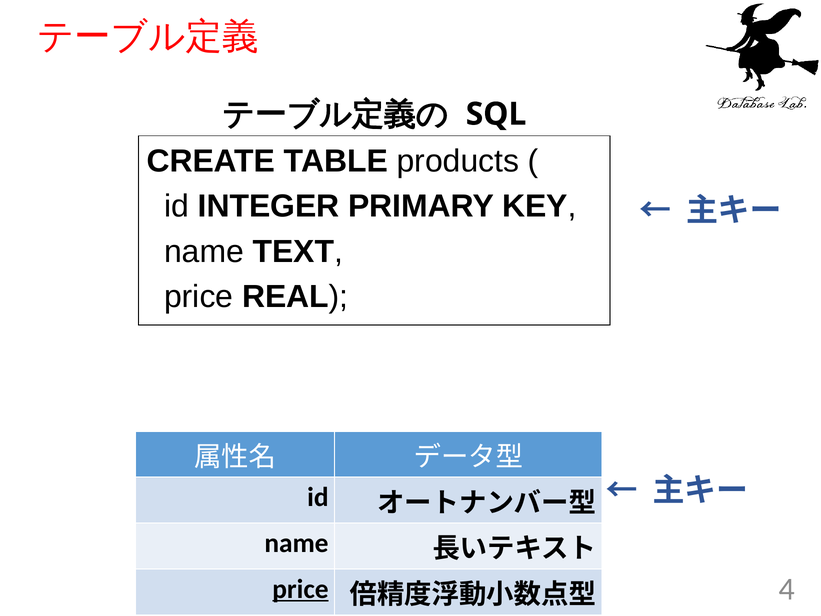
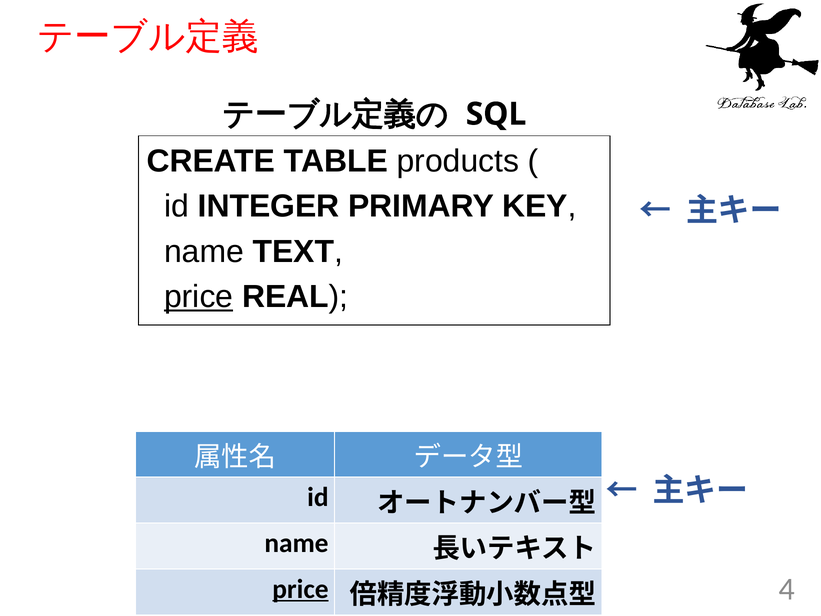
price underline: none -> present (199, 297)
